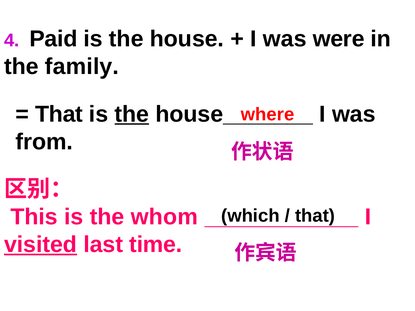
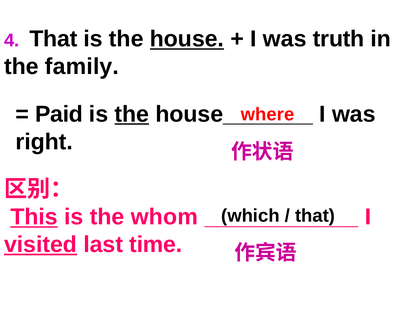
4 Paid: Paid -> That (53, 39)
house underline: none -> present (187, 39)
were: were -> truth (339, 39)
That: That -> Paid (59, 114)
from: from -> right (44, 142)
This underline: none -> present (34, 217)
